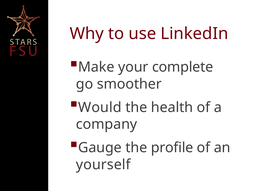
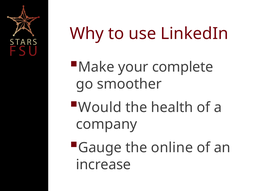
profile: profile -> online (172, 148)
yourself: yourself -> increase (103, 165)
